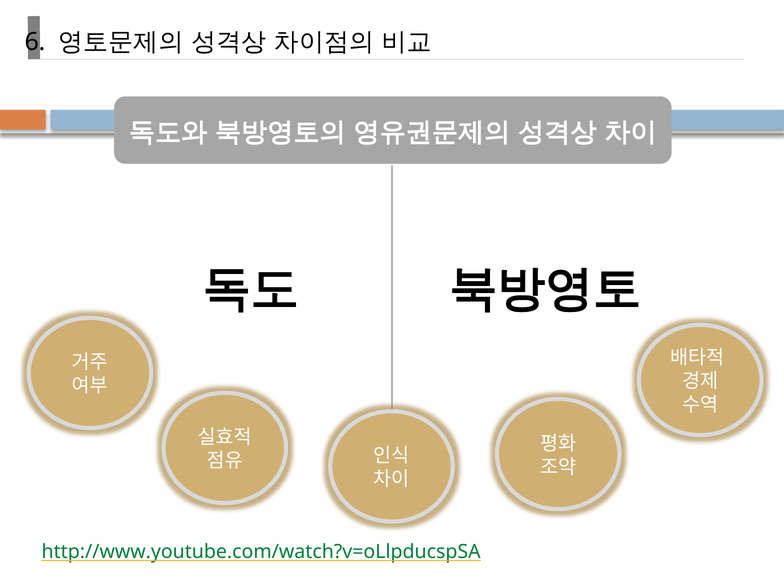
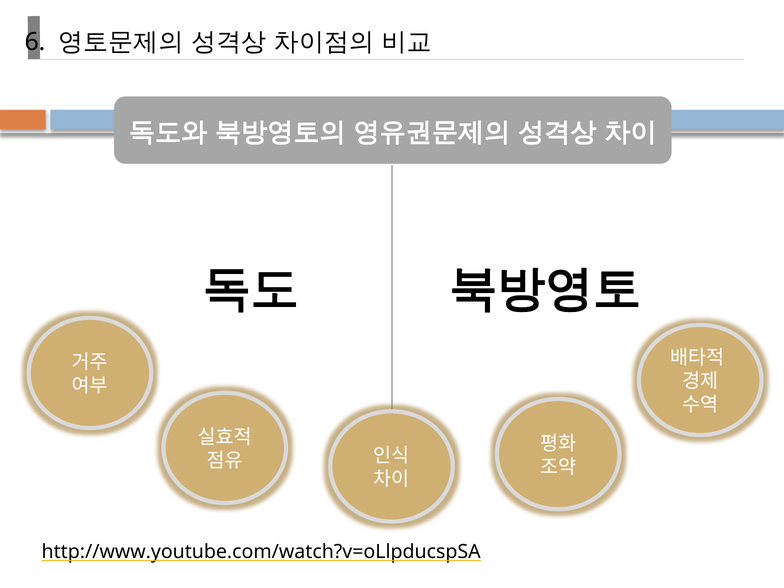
http://www.youtube.com/watch?v=oLlpducspSA colour: green -> black (261, 552)
